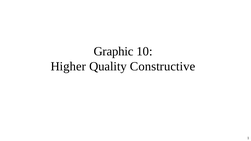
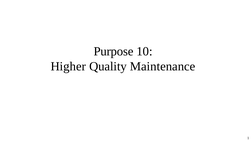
Graphic: Graphic -> Purpose (114, 51)
Constructive: Constructive -> Maintenance (163, 66)
